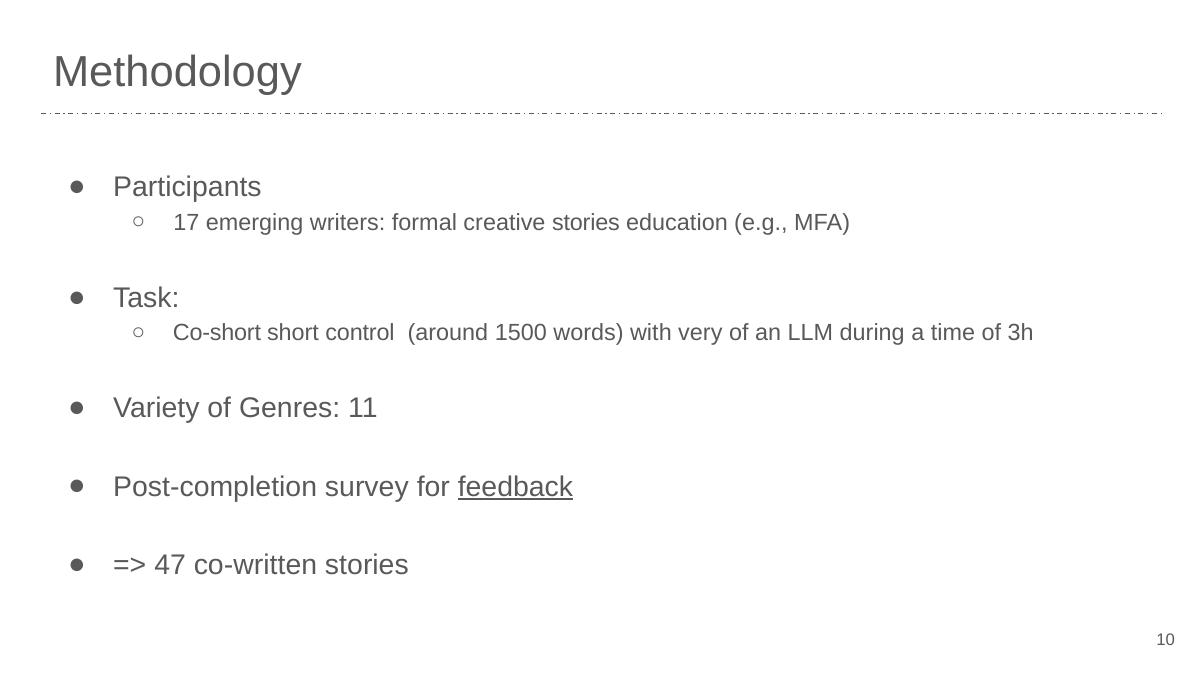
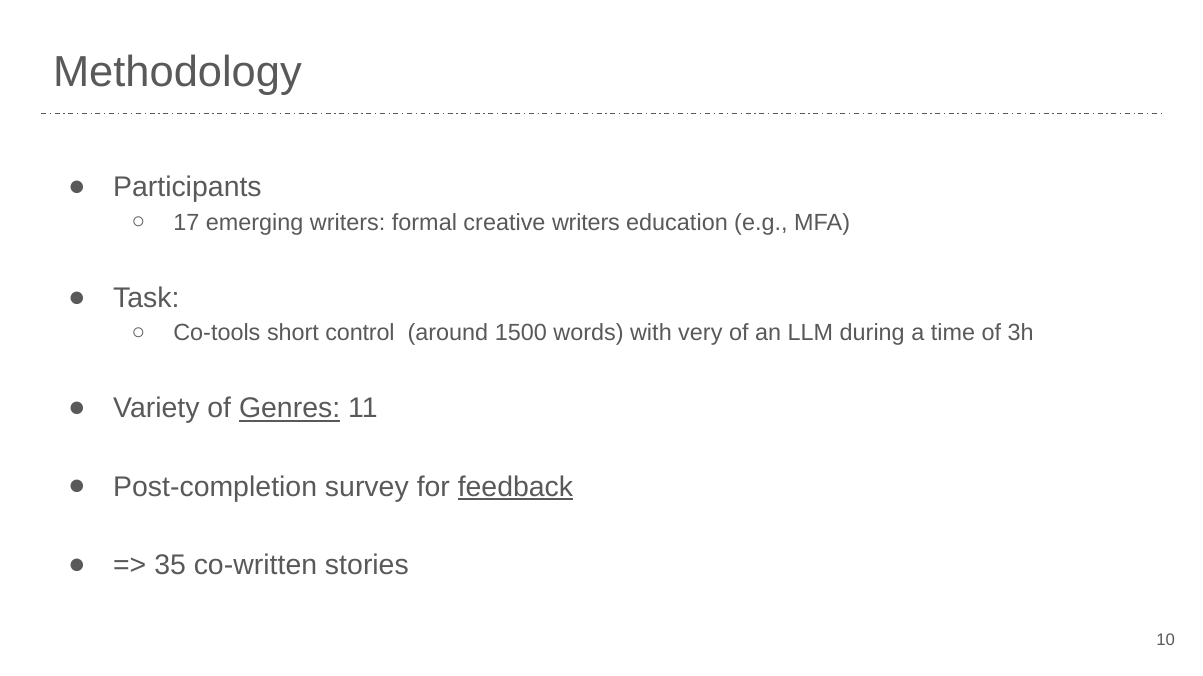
creative stories: stories -> writers (586, 223)
Co-short: Co-short -> Co-tools (217, 333)
Genres underline: none -> present (290, 409)
47: 47 -> 35 (170, 566)
